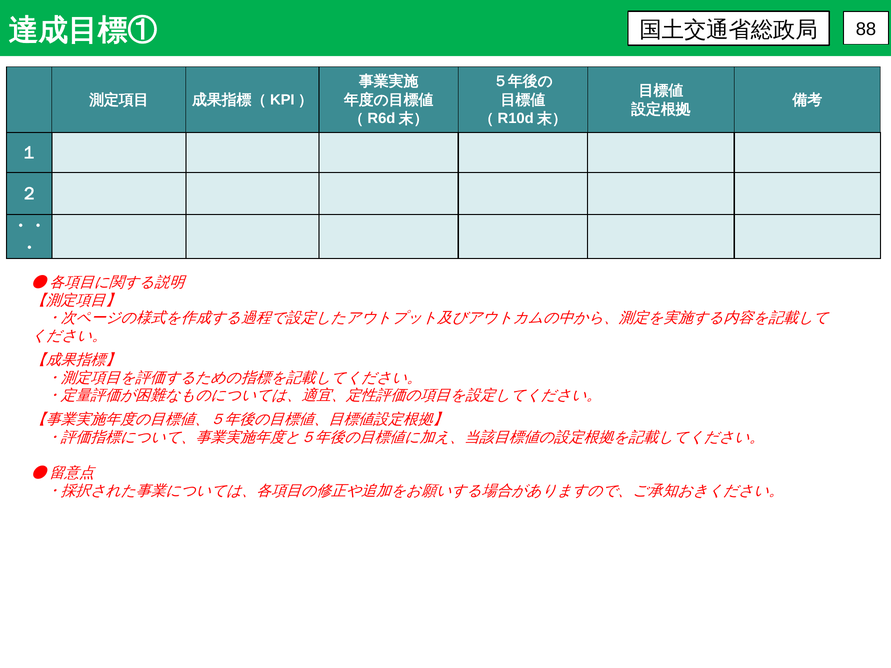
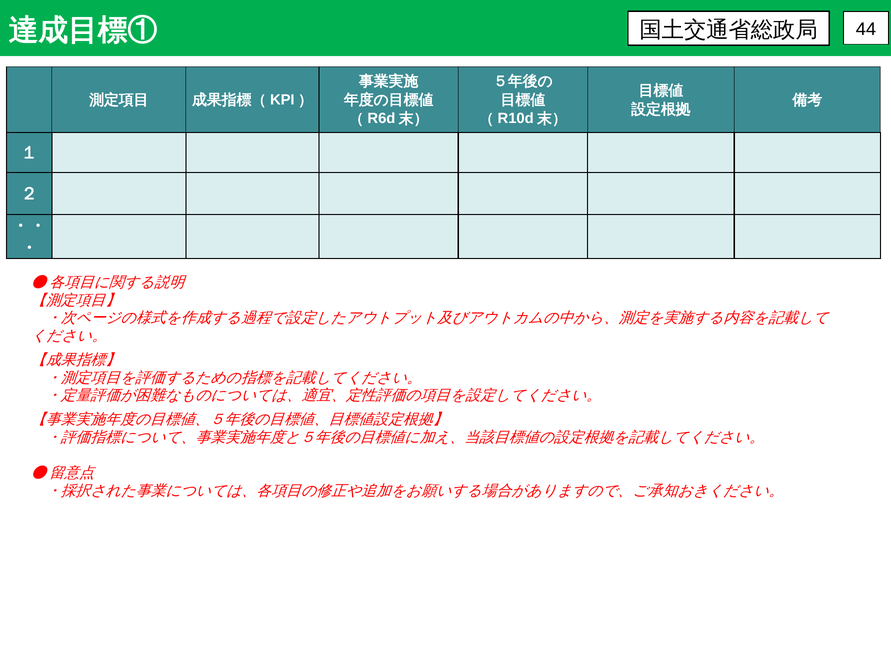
88: 88 -> 44 (866, 29)
